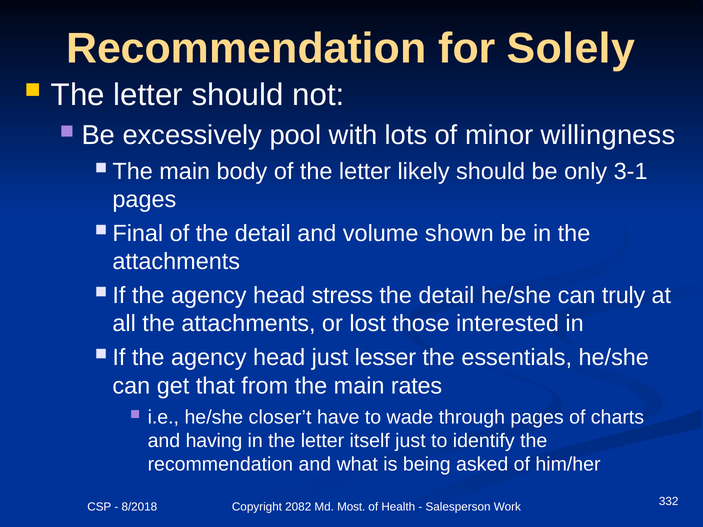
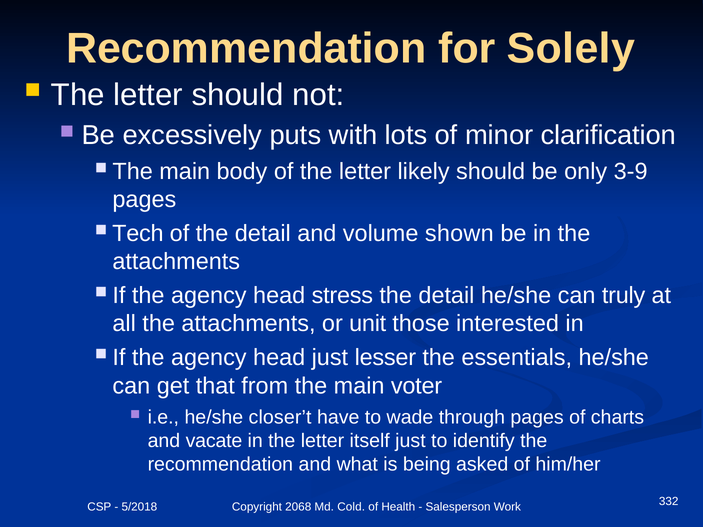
pool: pool -> puts (295, 136)
willingness: willingness -> clarification (608, 136)
3-1: 3-1 -> 3-9 (631, 172)
Final: Final -> Tech (138, 234)
lost: lost -> unit (368, 324)
rates: rates -> voter (417, 386)
having: having -> vacate (214, 441)
8/2018: 8/2018 -> 5/2018 (139, 507)
2082: 2082 -> 2068 (298, 507)
Most: Most -> Cold (351, 507)
